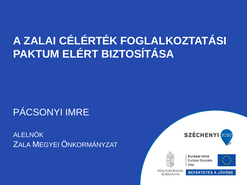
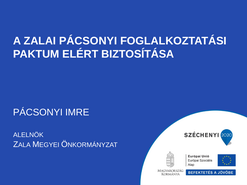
ZALAI CÉLÉRTÉK: CÉLÉRTÉK -> PÁCSONYI (88, 41)
